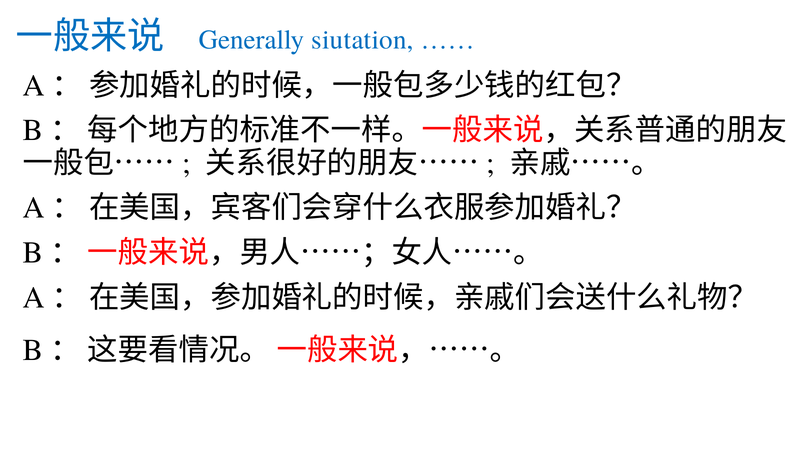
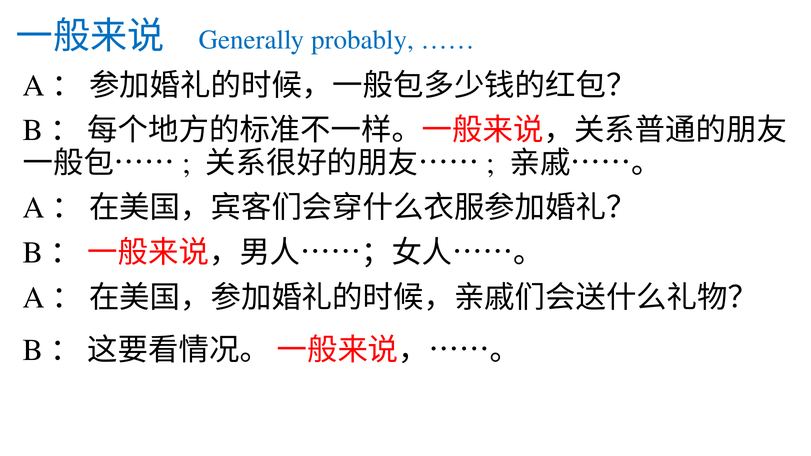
siutation: siutation -> probably (363, 40)
